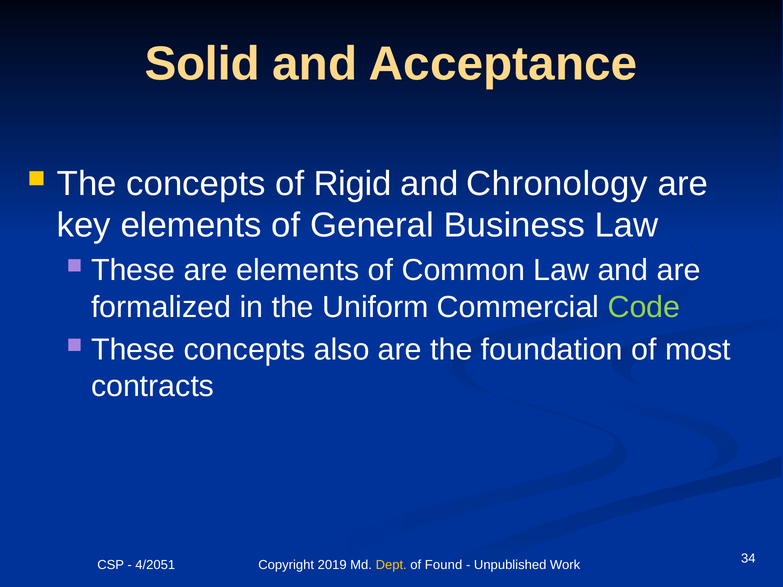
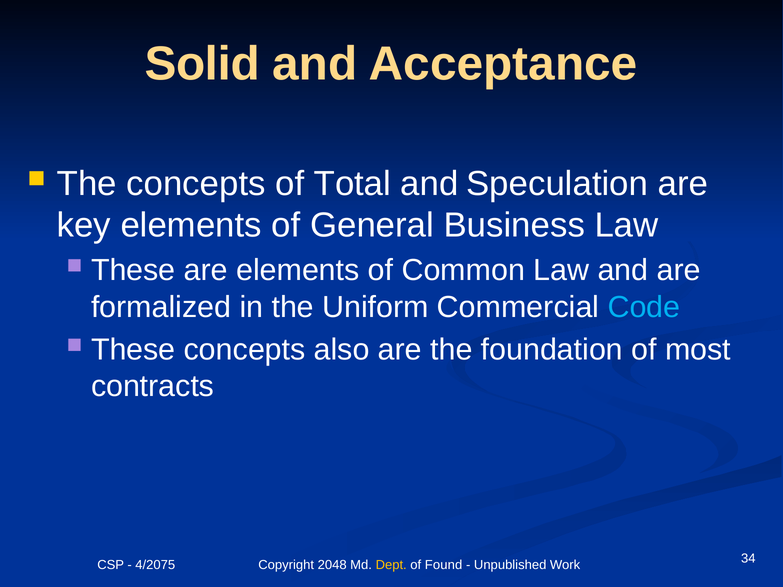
Rigid: Rigid -> Total (352, 184)
Chronology: Chronology -> Speculation (557, 184)
Code colour: light green -> light blue (644, 307)
4/2051: 4/2051 -> 4/2075 (155, 565)
2019: 2019 -> 2048 (332, 565)
